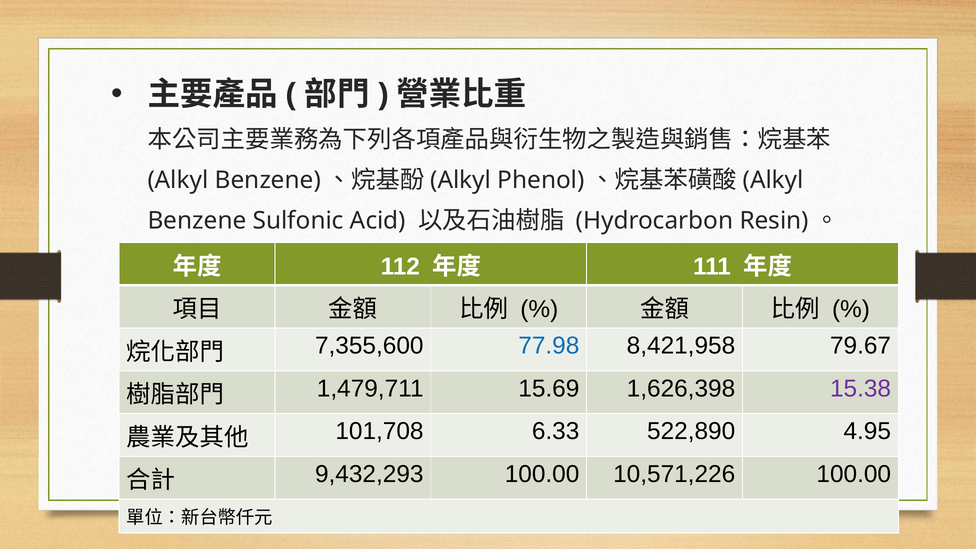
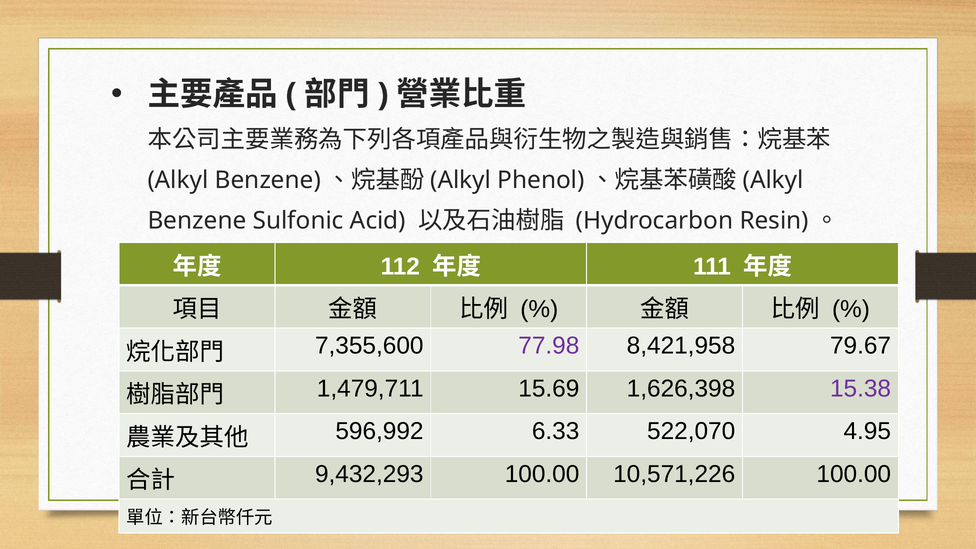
77.98 colour: blue -> purple (549, 346)
101,708: 101,708 -> 596,992 (379, 431)
522,890: 522,890 -> 522,070 (691, 431)
